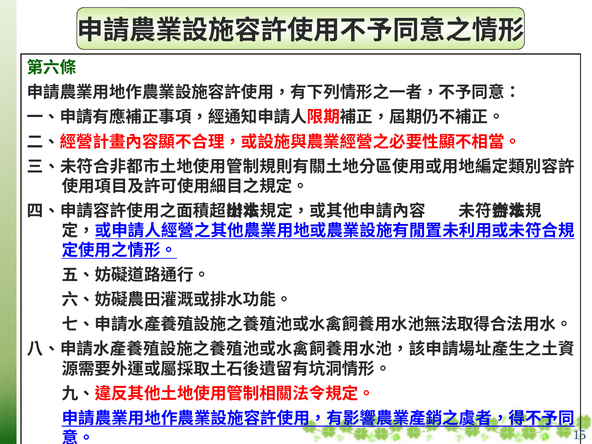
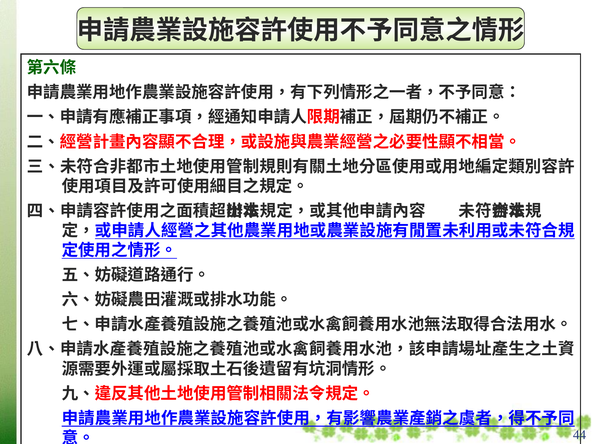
15: 15 -> 44 (580, 435)
